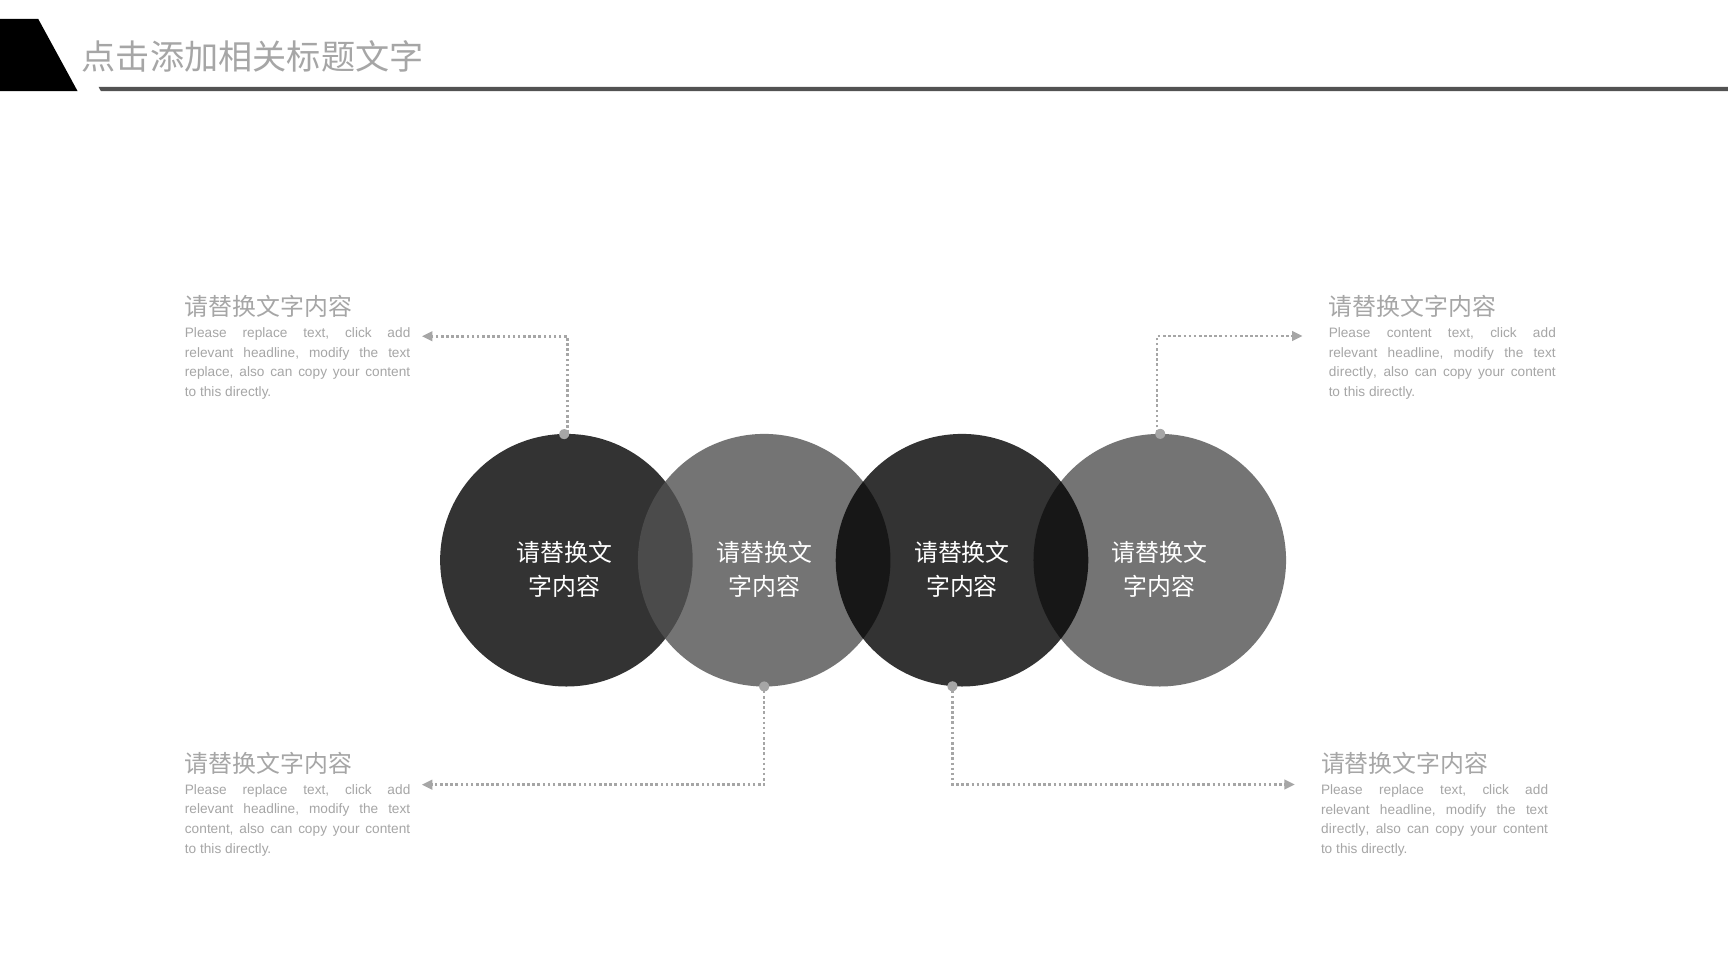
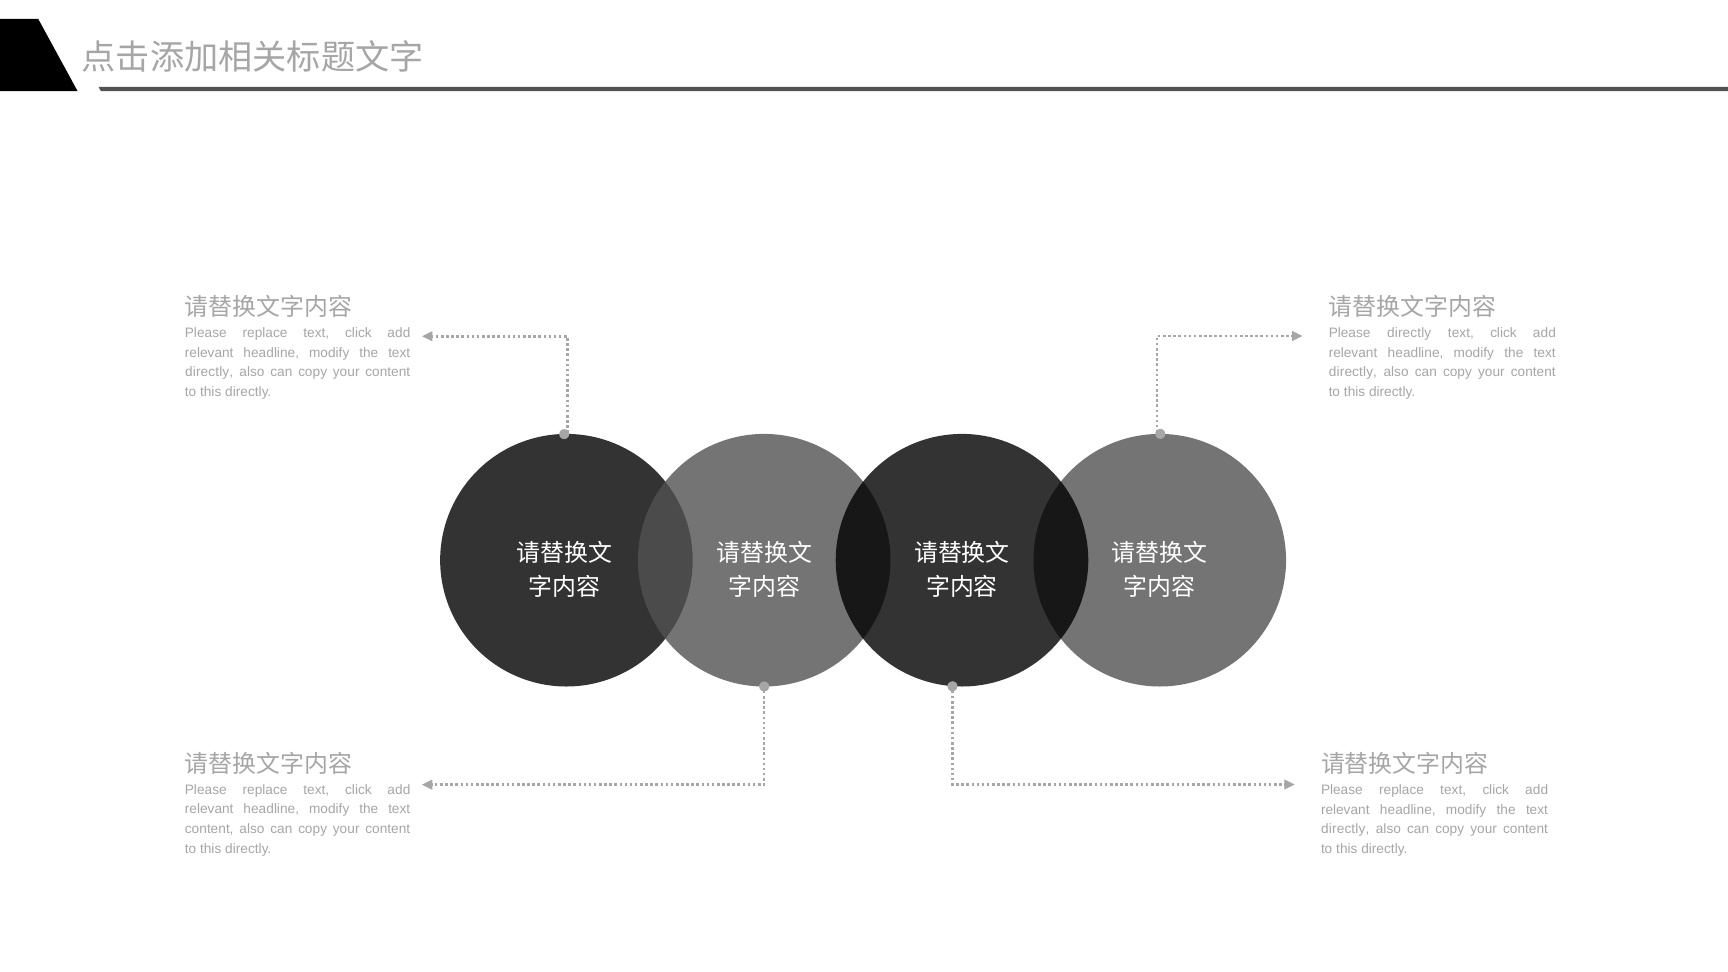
Please content: content -> directly (1409, 333)
replace: replace -> directly (209, 372)
